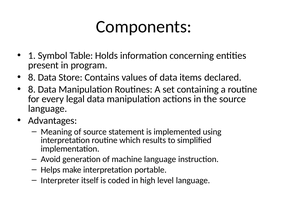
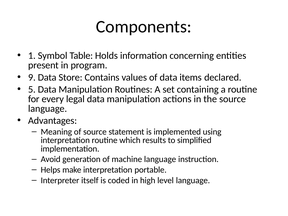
8: 8 -> 9 (32, 77)
8: 8 -> 5 (32, 89)
